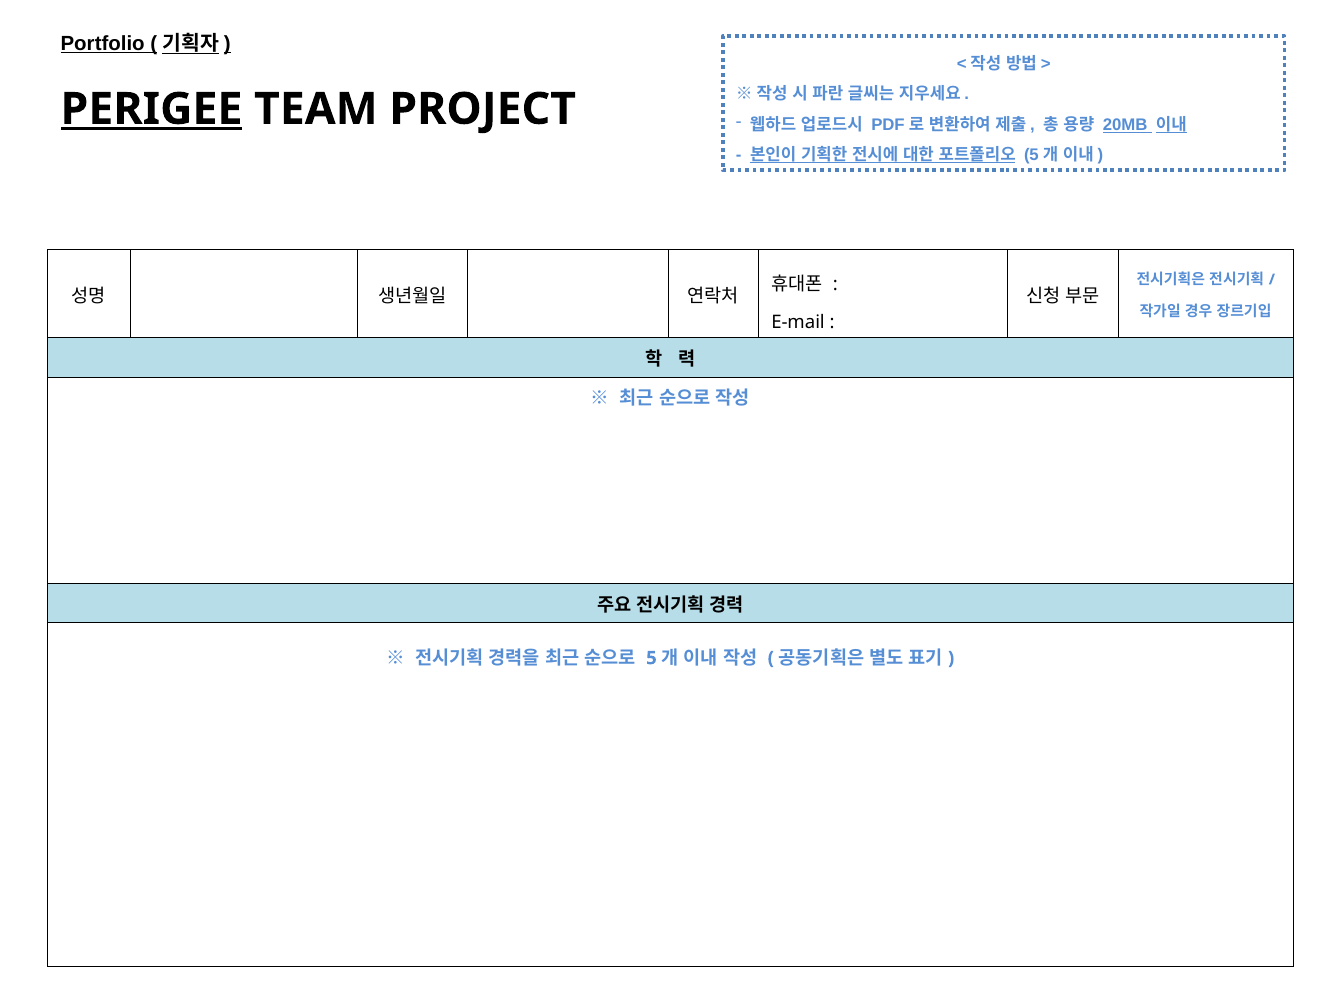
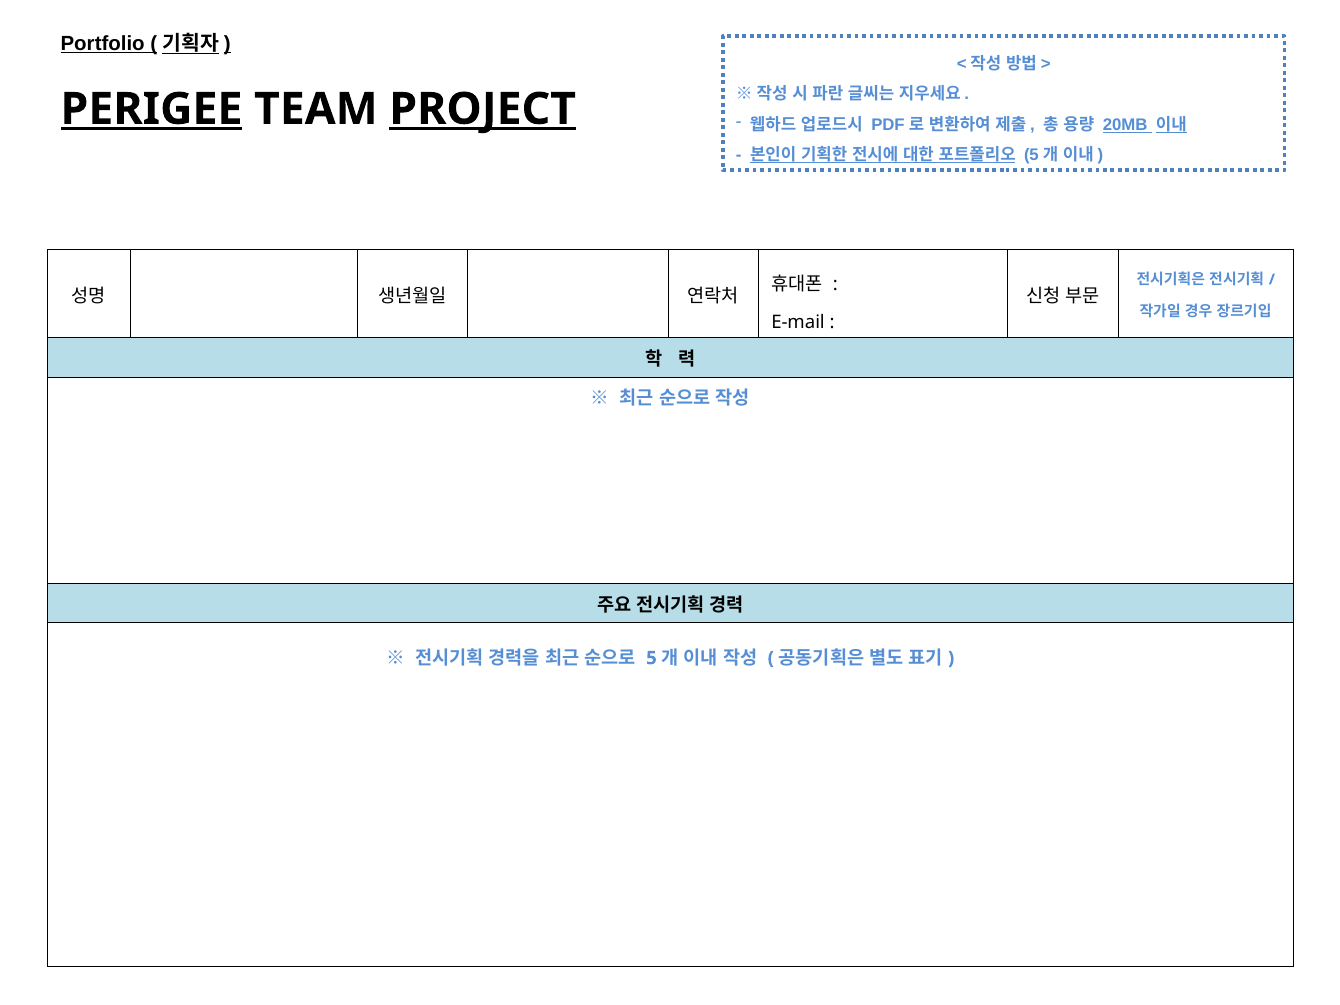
PROJECT underline: none -> present (483, 109)
